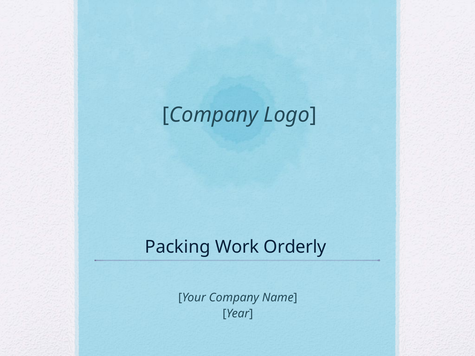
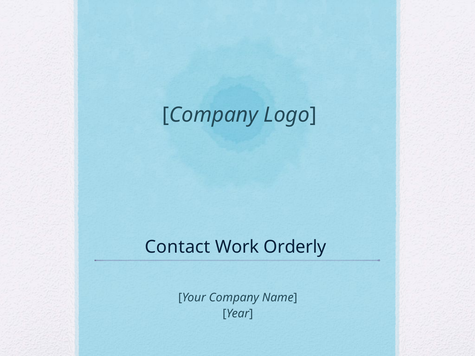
Packing: Packing -> Contact (178, 247)
